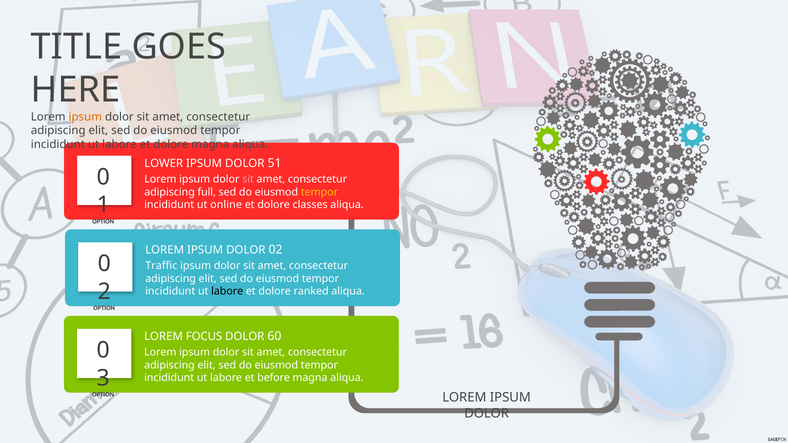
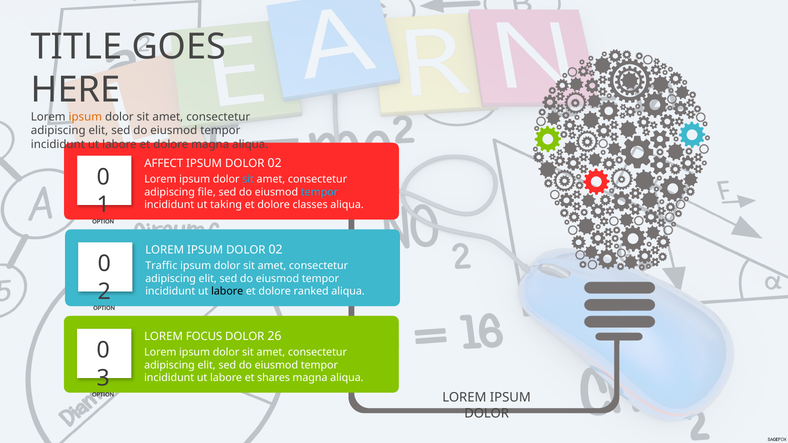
LOWER: LOWER -> AFFECT (164, 164)
51: 51 -> 02 (275, 163)
sit colour: pink -> light blue (248, 179)
full: full -> file (207, 192)
tempor colour: yellow -> light blue (319, 192)
online: online -> taking (226, 205)
60: 60 -> 26 (274, 337)
before: before -> shares (274, 378)
